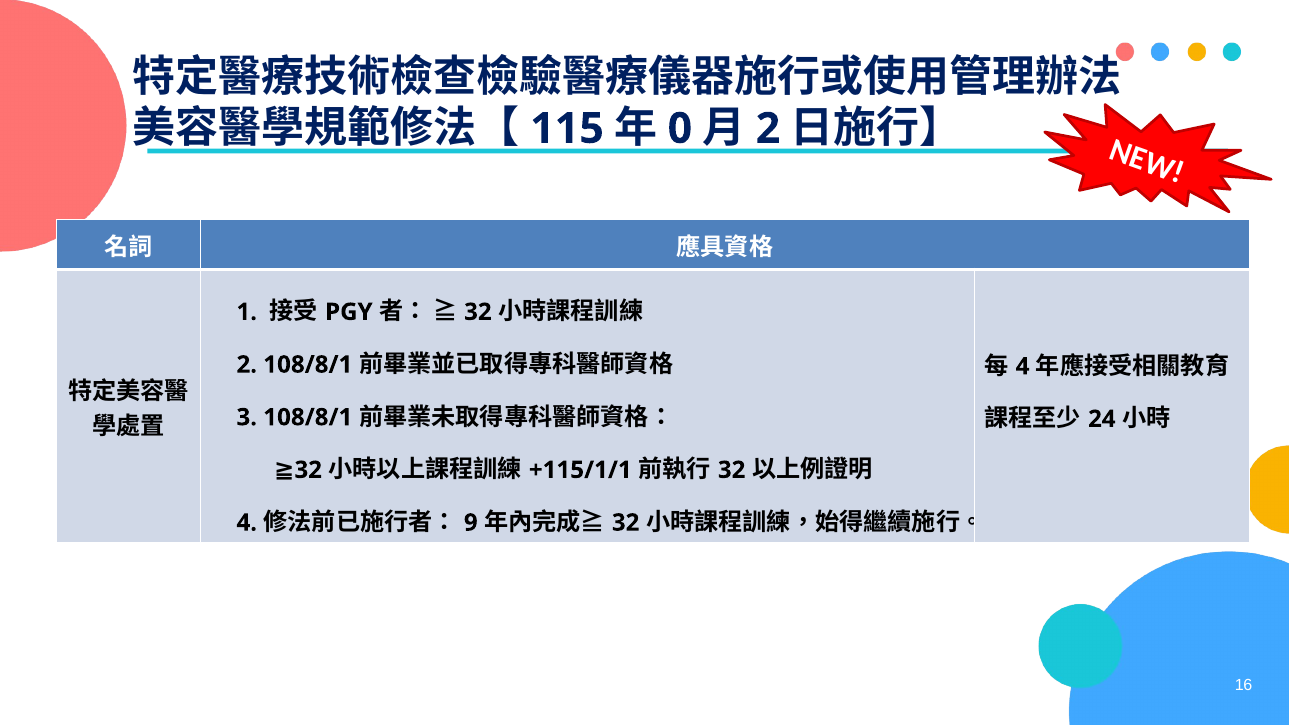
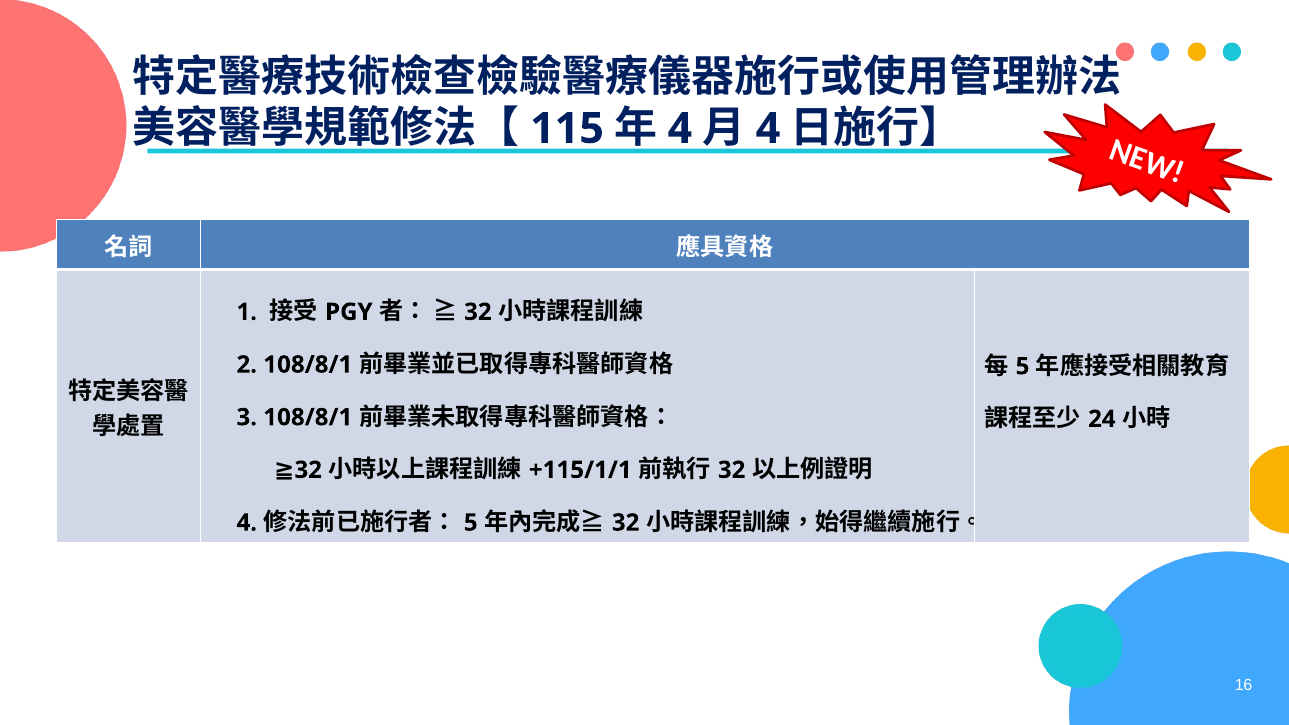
0: 0 -> 4 (680, 129)
2: 2 -> 4 (768, 129)
4: 4 -> 5 (1023, 366)
9: 9 -> 5 (471, 523)
